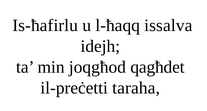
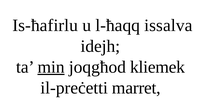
min underline: none -> present (51, 67)
qagħdet: qagħdet -> kliemek (158, 67)
taraha: taraha -> marret (136, 88)
